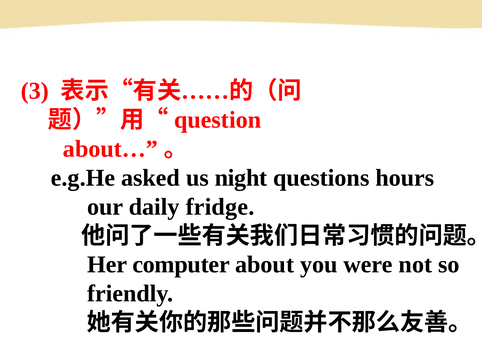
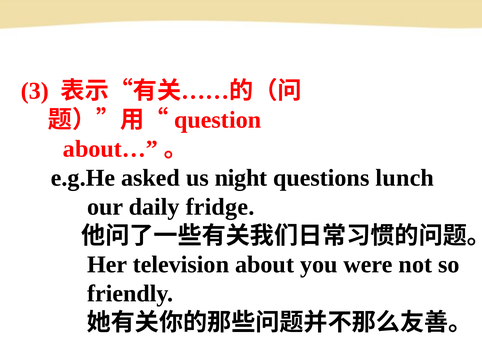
hours: hours -> lunch (405, 178)
computer: computer -> television (181, 264)
